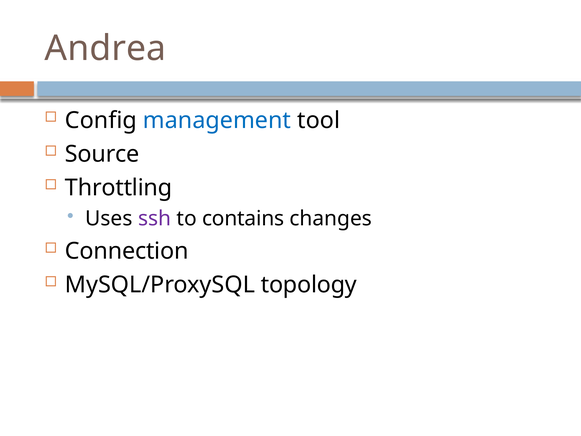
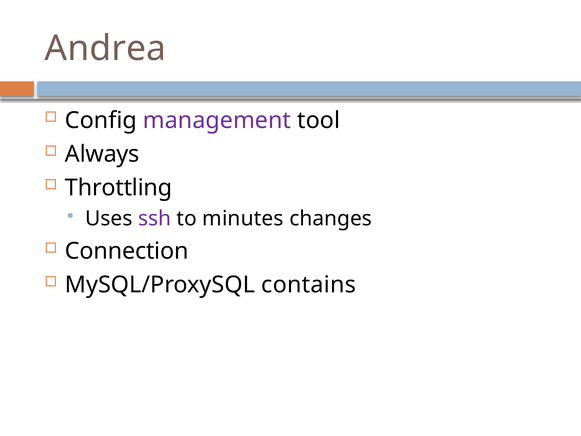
management colour: blue -> purple (217, 120)
Source: Source -> Always (102, 154)
contains: contains -> minutes (243, 219)
topology: topology -> contains (309, 285)
